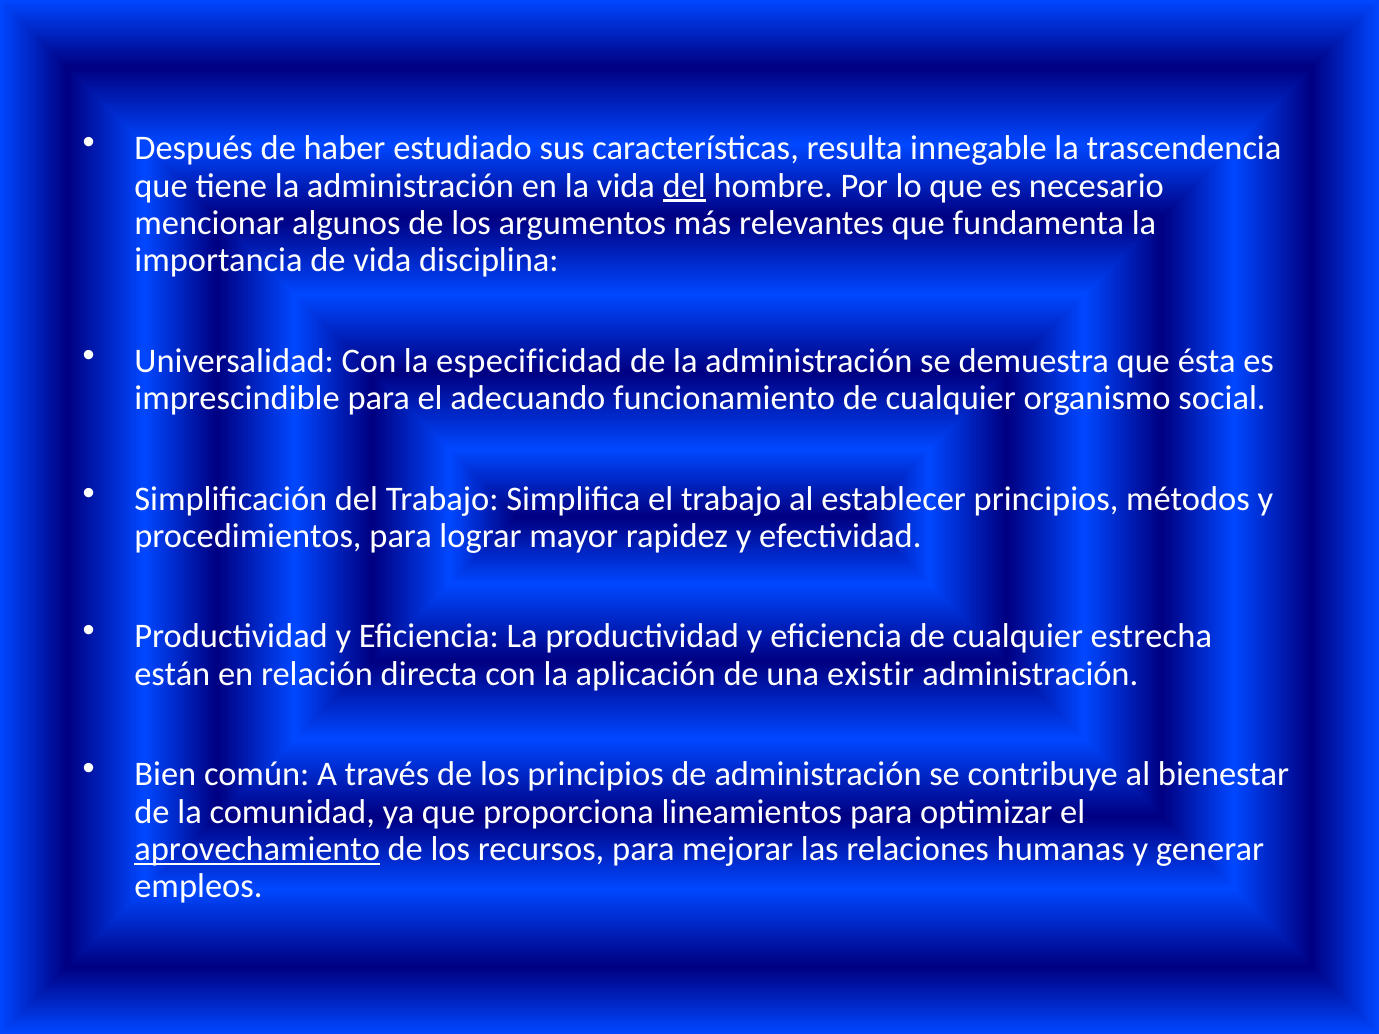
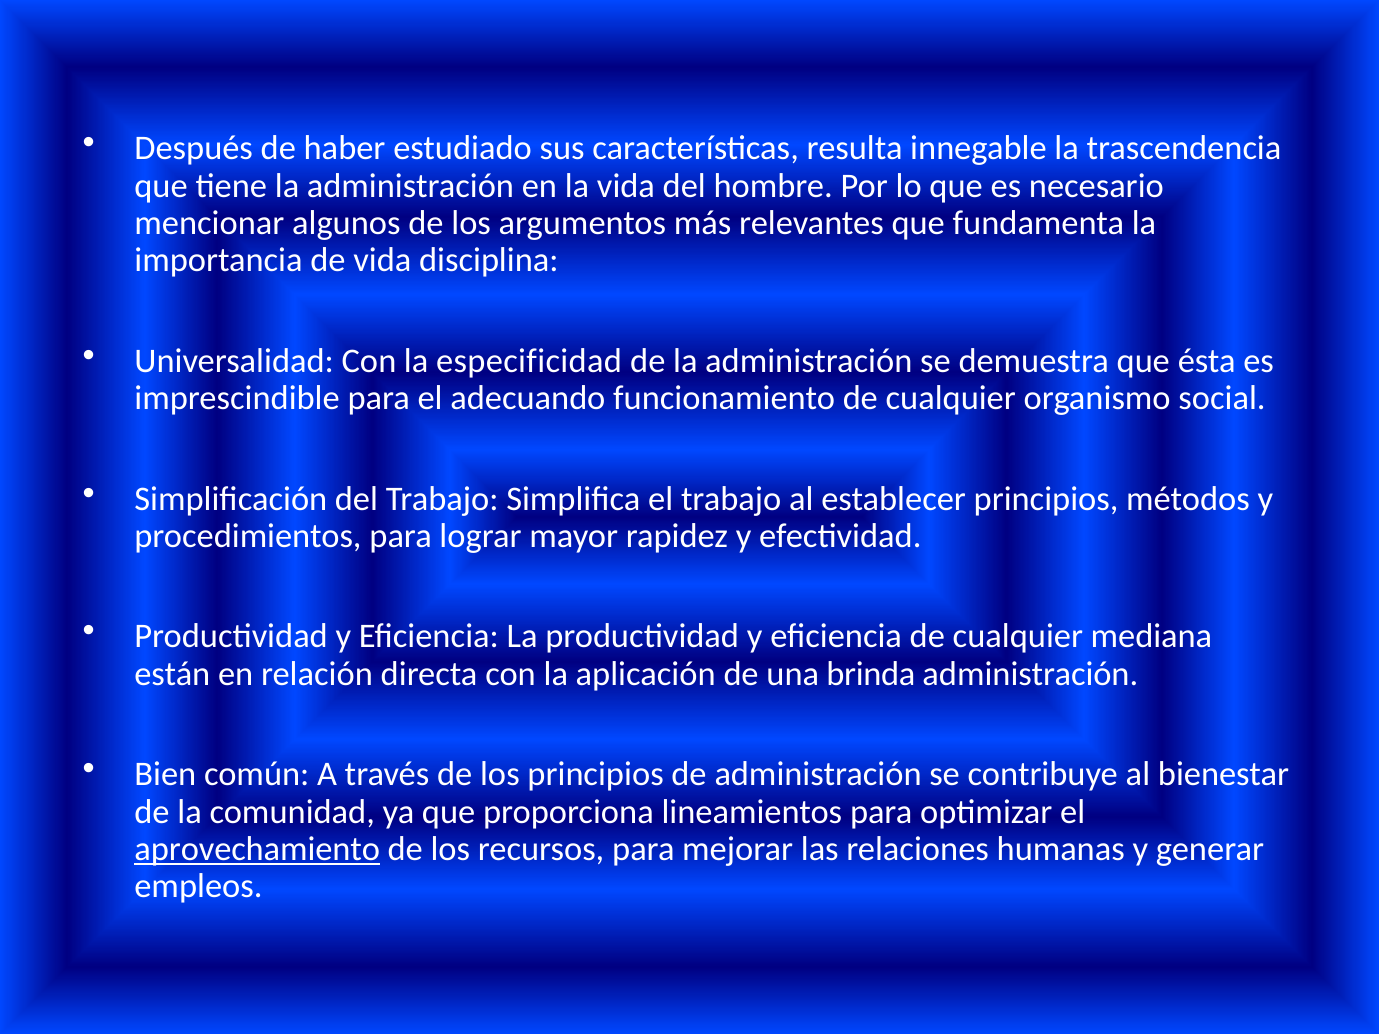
del underline: present -> none (684, 186)
estrecha: estrecha -> mediana (1151, 637)
existir: existir -> brinda (871, 674)
